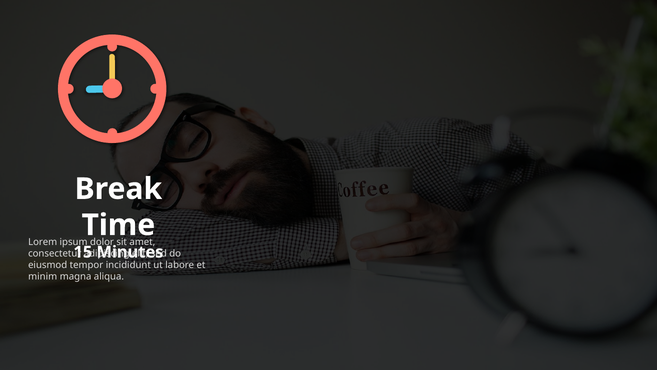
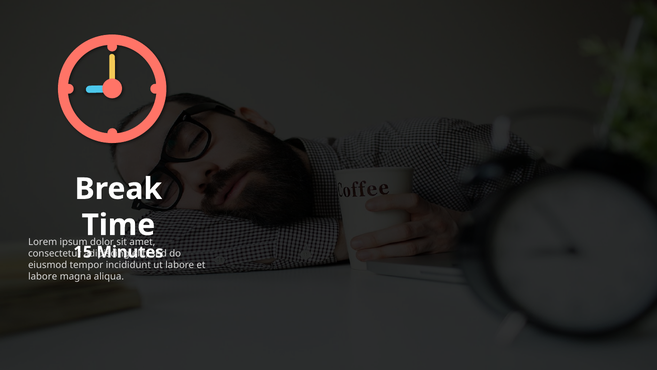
minim: minim -> labore (43, 276)
